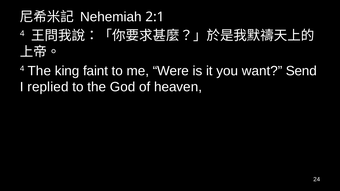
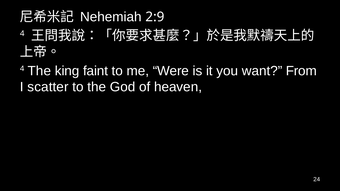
2:1: 2:1 -> 2:9 (155, 17)
Send: Send -> From (301, 71)
replied: replied -> scatter (48, 87)
